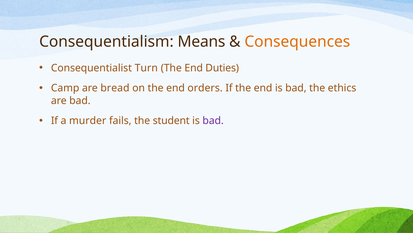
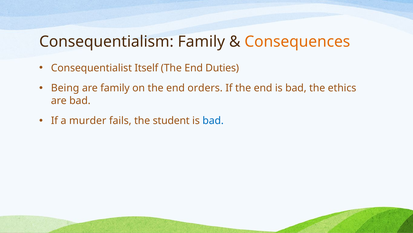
Consequentialism Means: Means -> Family (201, 42)
Turn: Turn -> Itself (146, 68)
Camp: Camp -> Being (65, 88)
are bread: bread -> family (115, 88)
bad colour: purple -> blue (213, 120)
